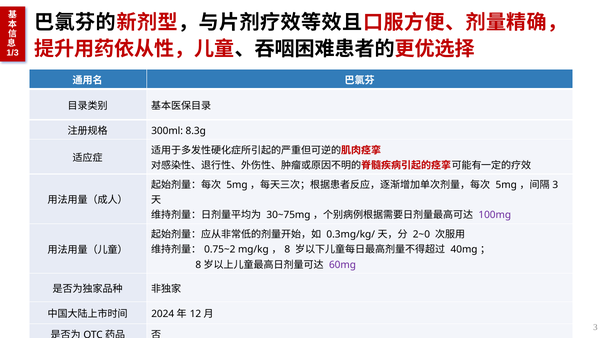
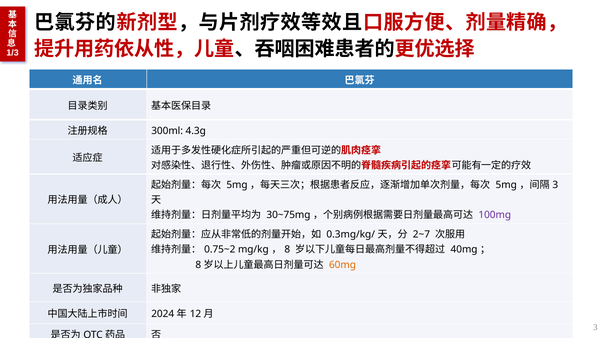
8.3g: 8.3g -> 4.3g (196, 131)
2~0: 2~0 -> 2~7 (421, 235)
60mg colour: purple -> orange (343, 265)
